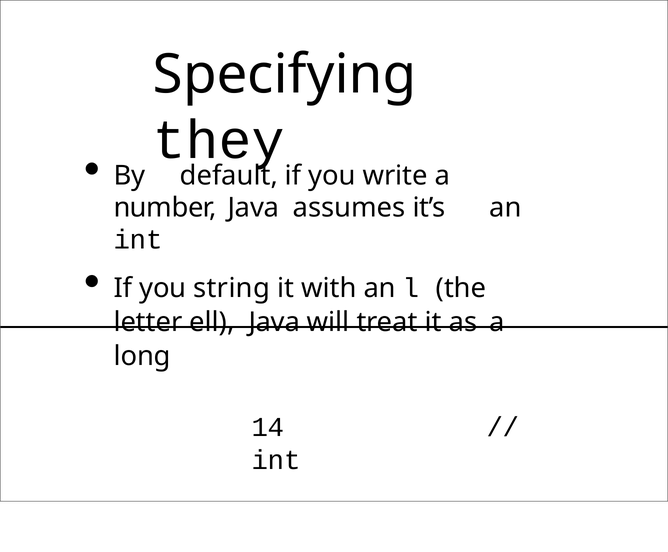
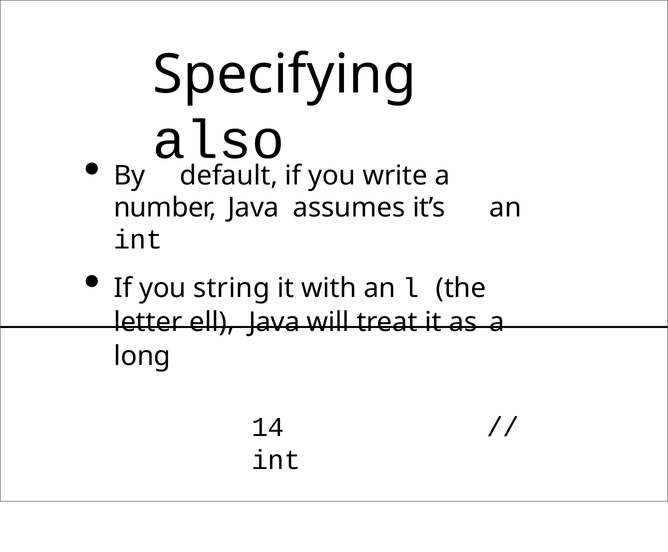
they: they -> also (219, 140)
